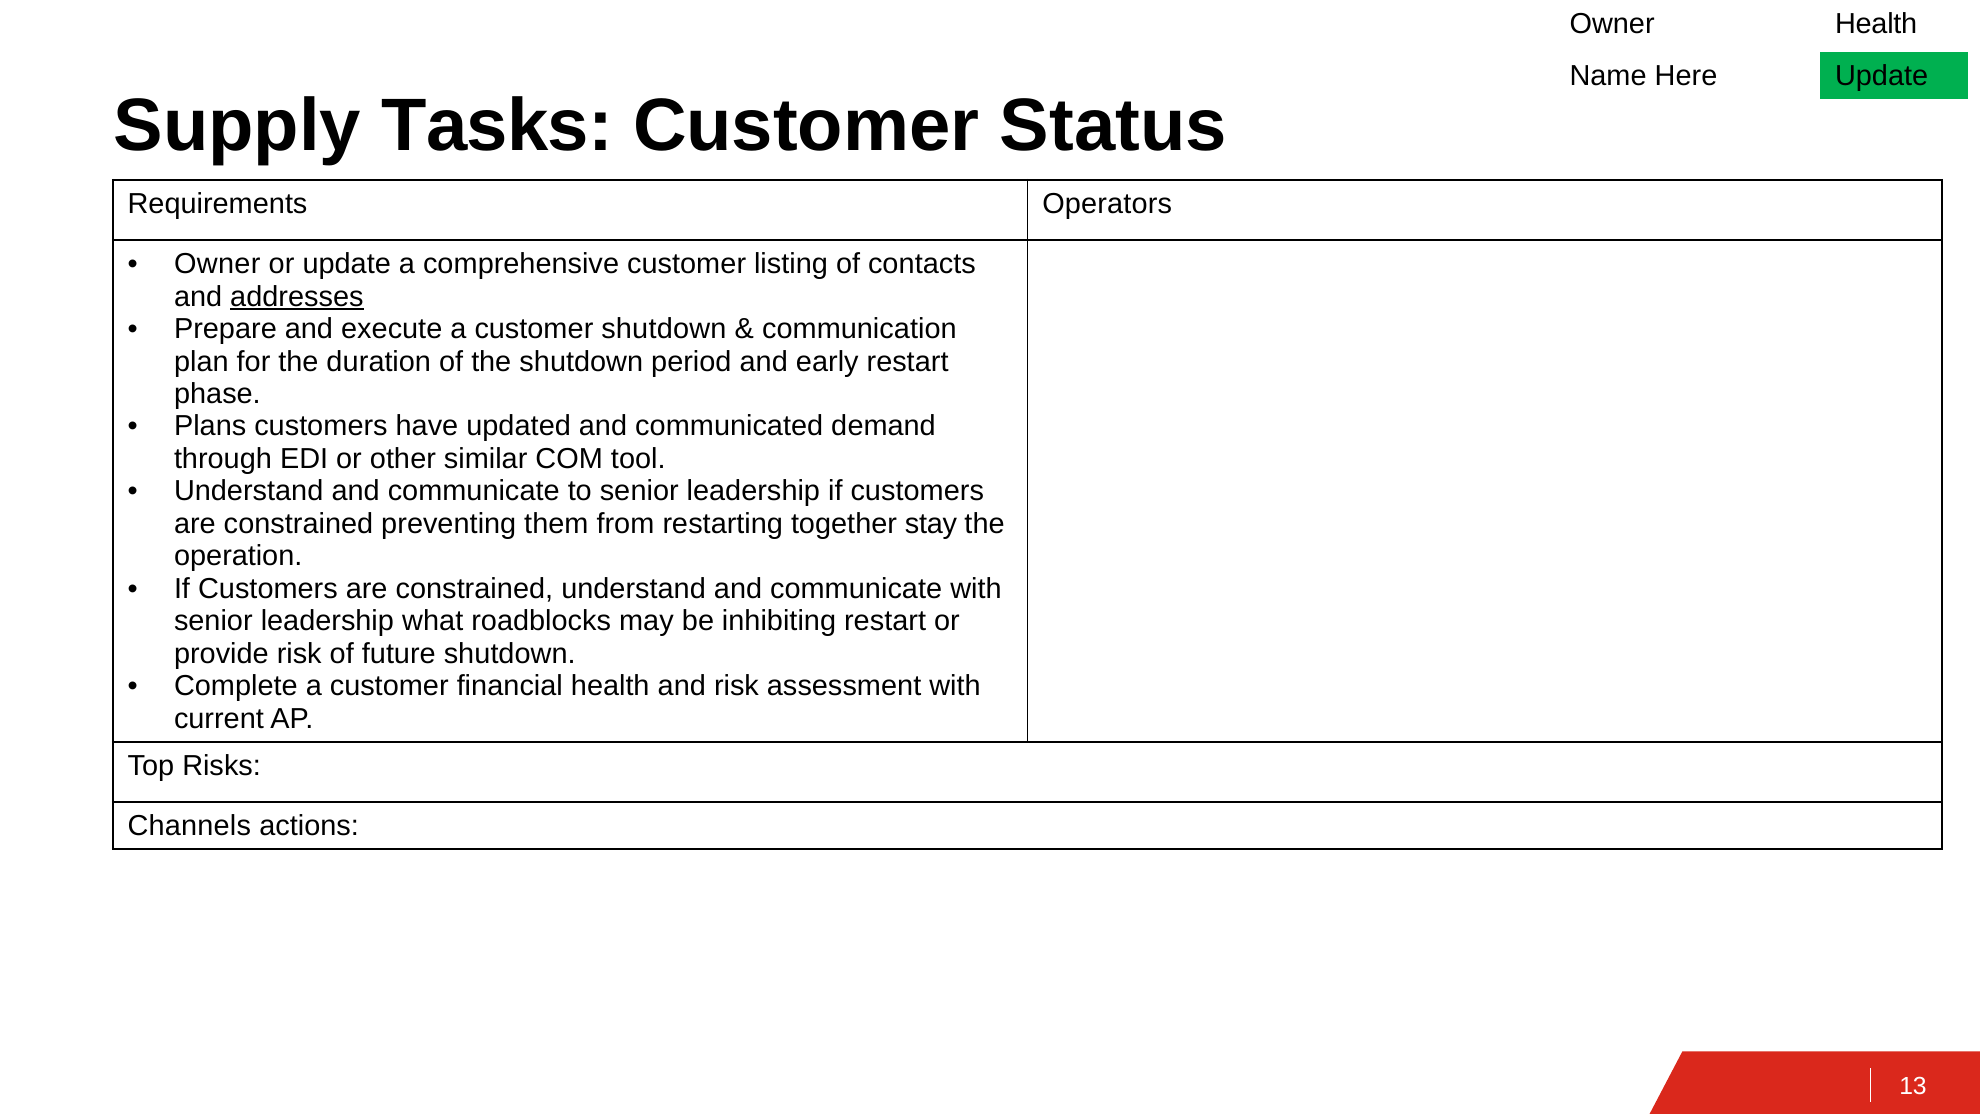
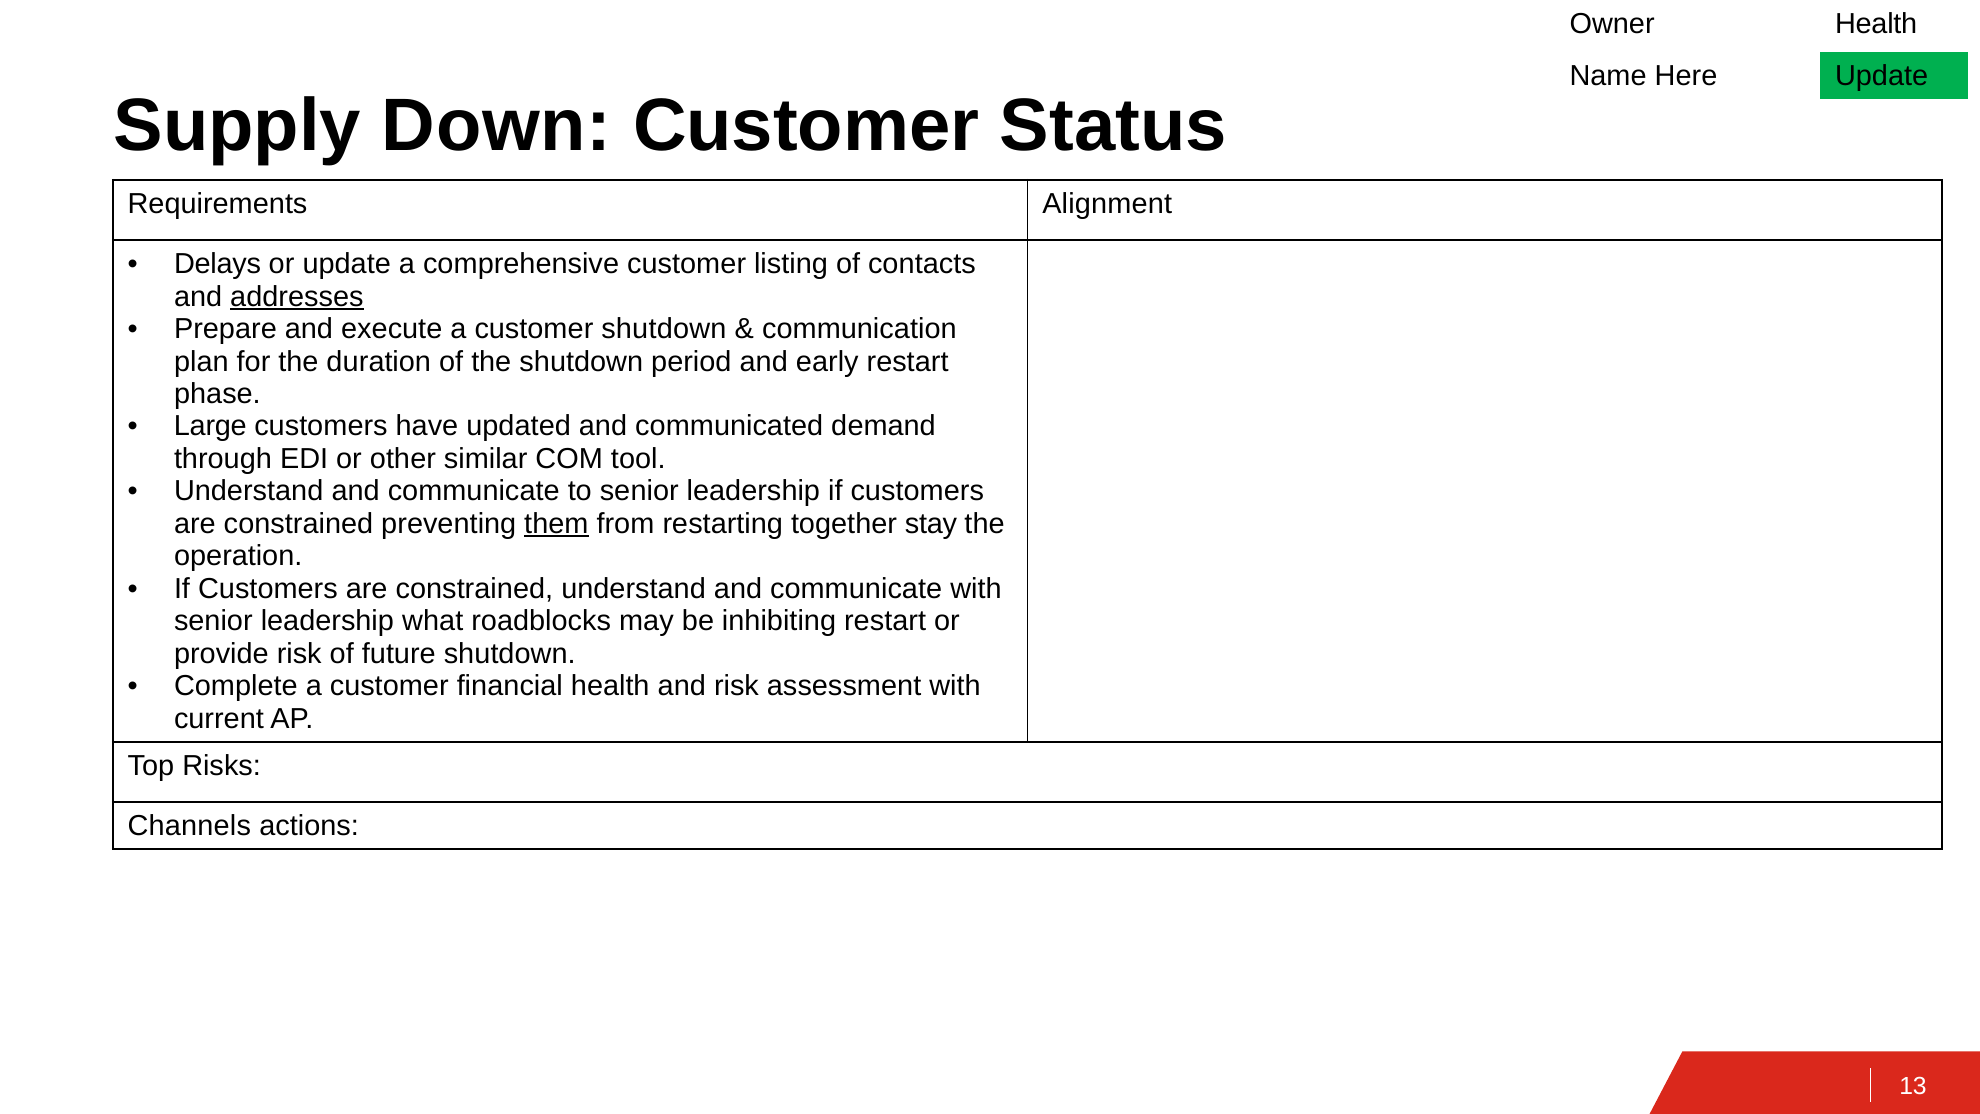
Tasks: Tasks -> Down (497, 126)
Operators: Operators -> Alignment (1107, 204)
Owner: Owner -> Delays (218, 264)
Plans: Plans -> Large (210, 426)
them underline: none -> present (556, 524)
